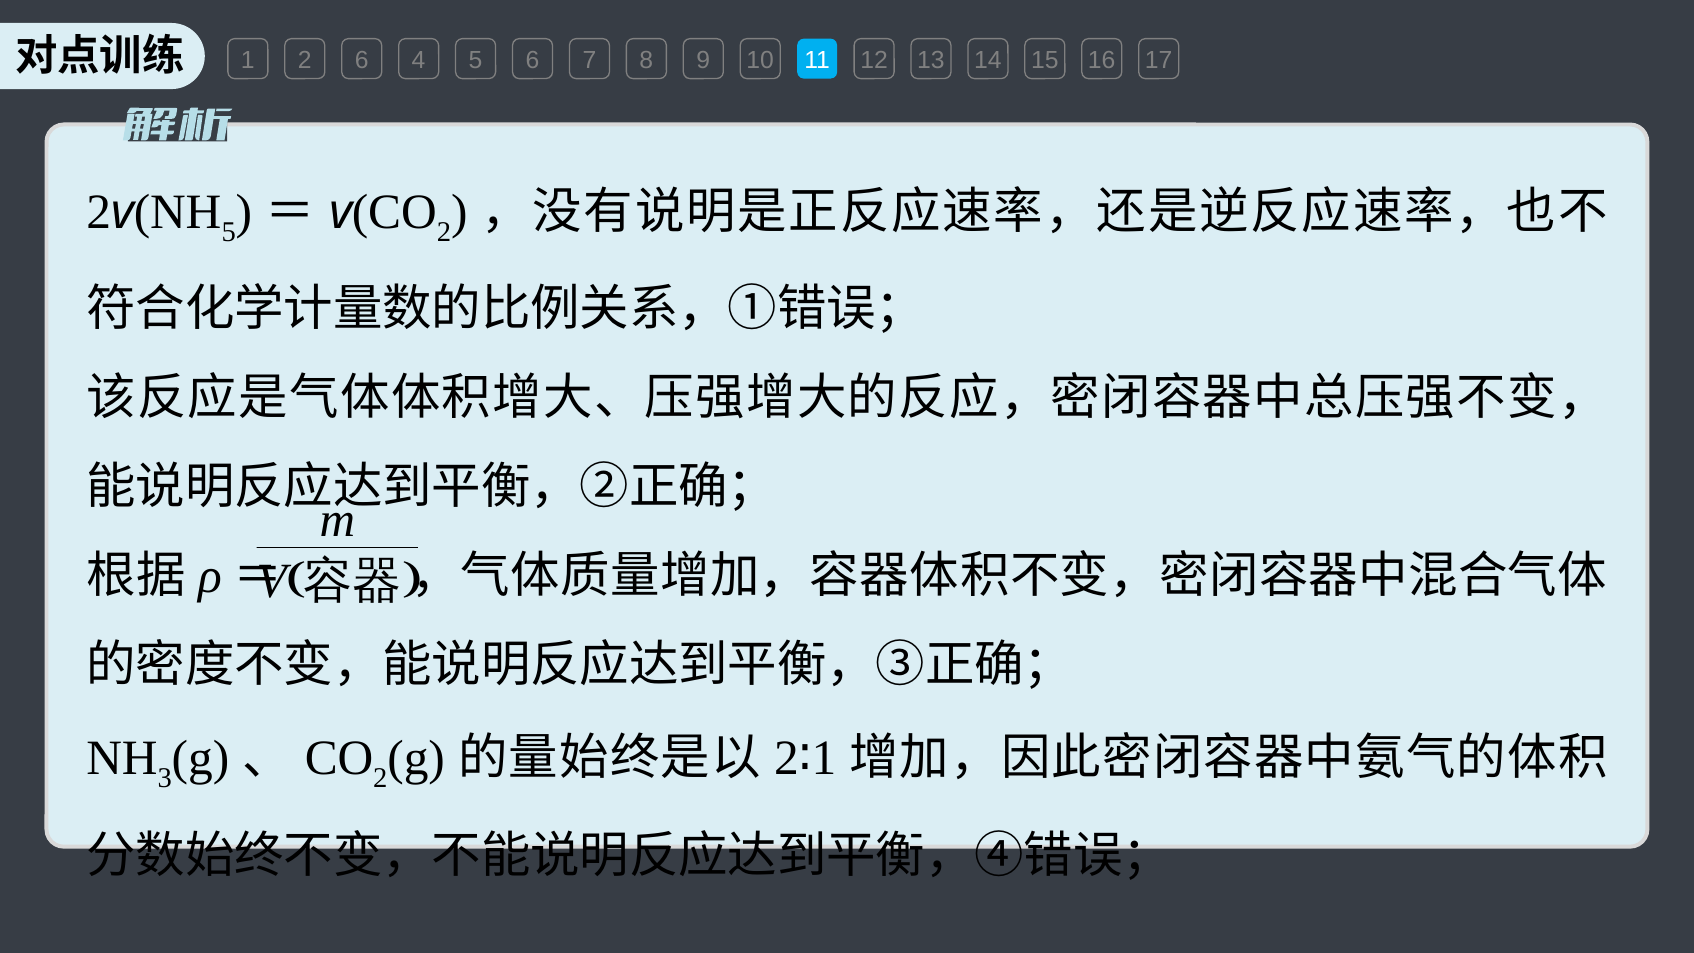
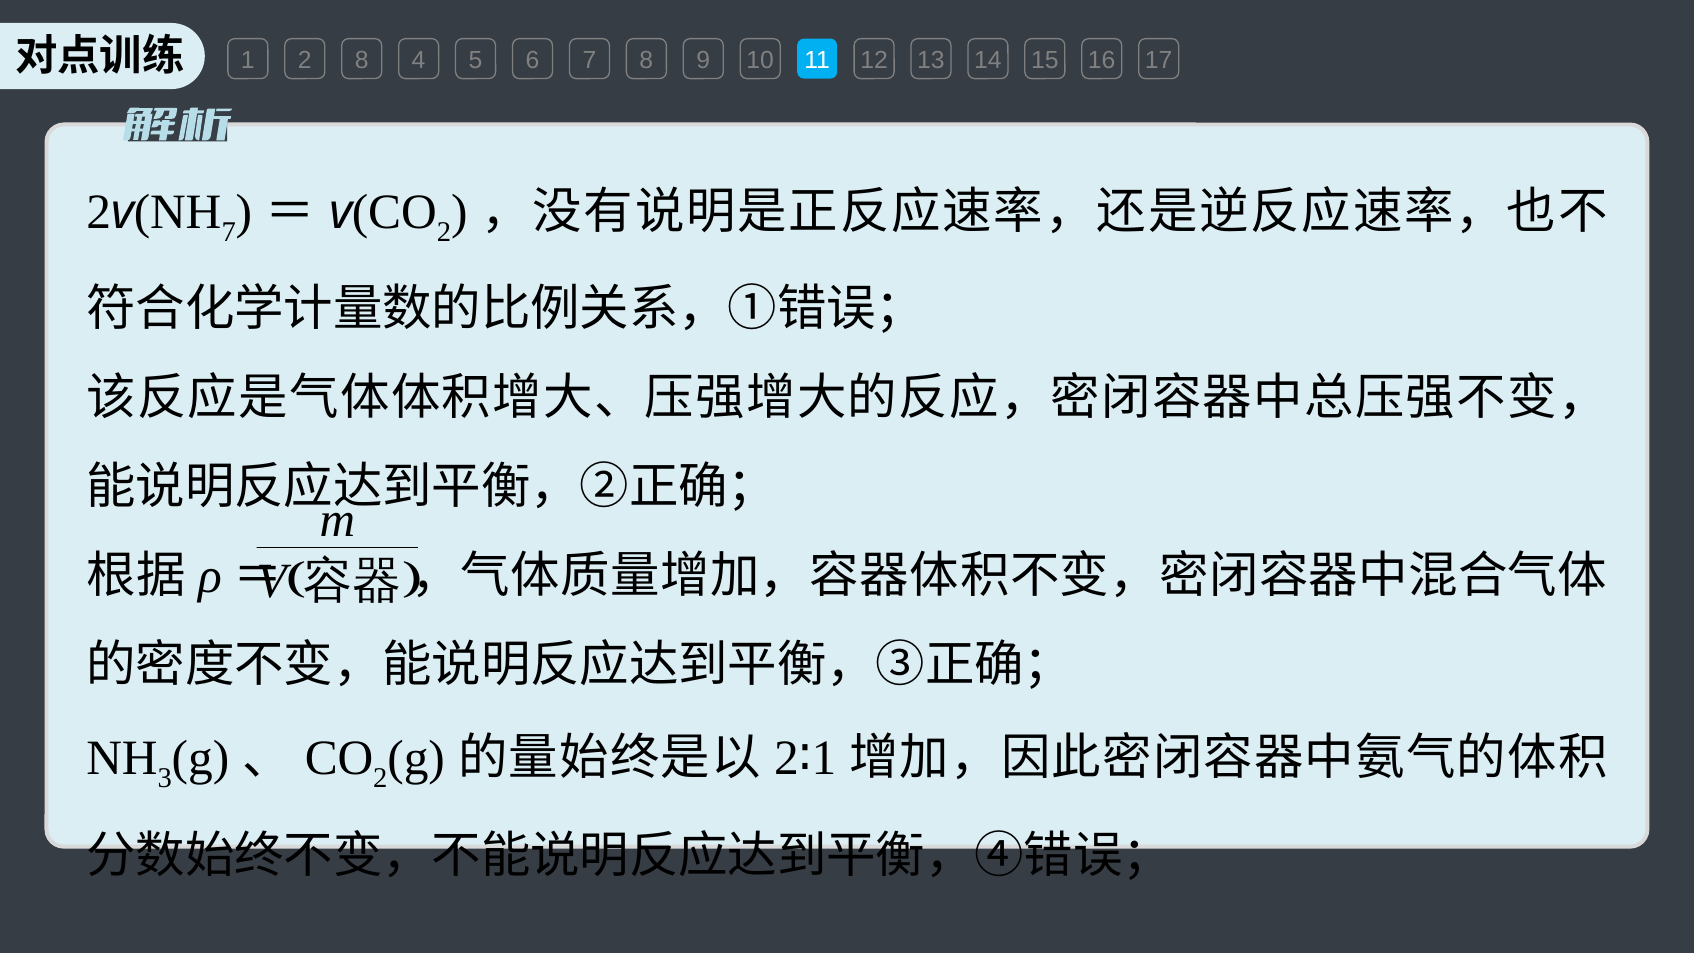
2 6: 6 -> 8 (362, 60)
5: 5 -> 7 (229, 232)
